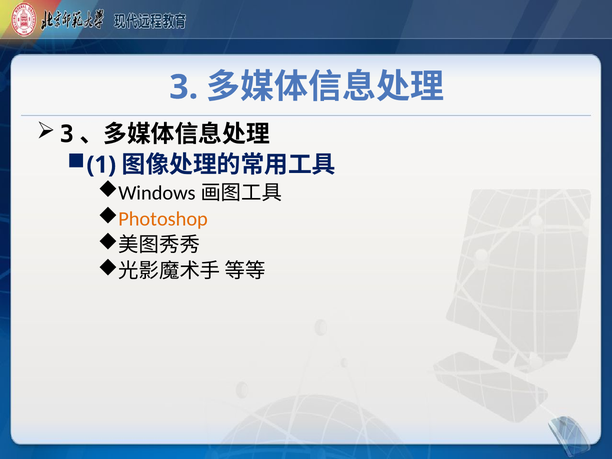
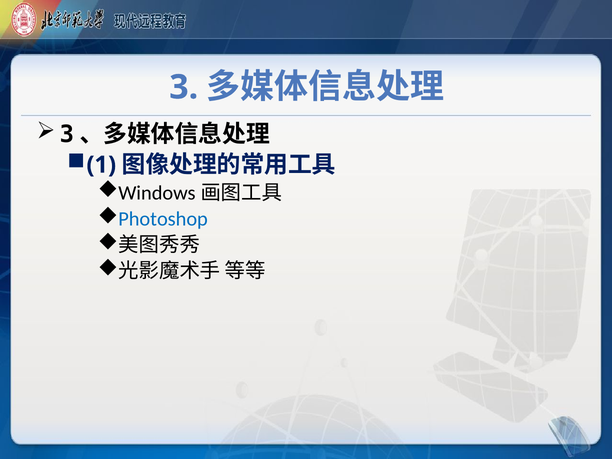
Photoshop colour: orange -> blue (163, 219)
